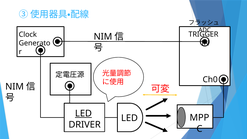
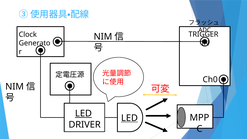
LED underline: none -> present (129, 118)
